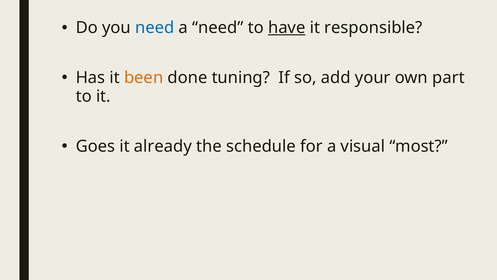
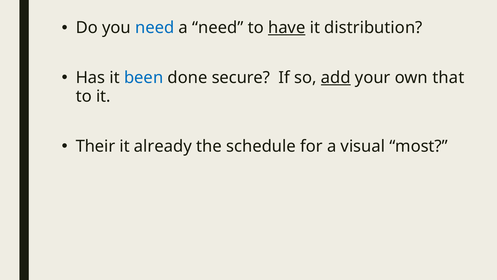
responsible: responsible -> distribution (373, 28)
been colour: orange -> blue (144, 78)
tuning: tuning -> secure (241, 78)
add underline: none -> present (336, 78)
part: part -> that (448, 78)
Goes: Goes -> Their (95, 146)
